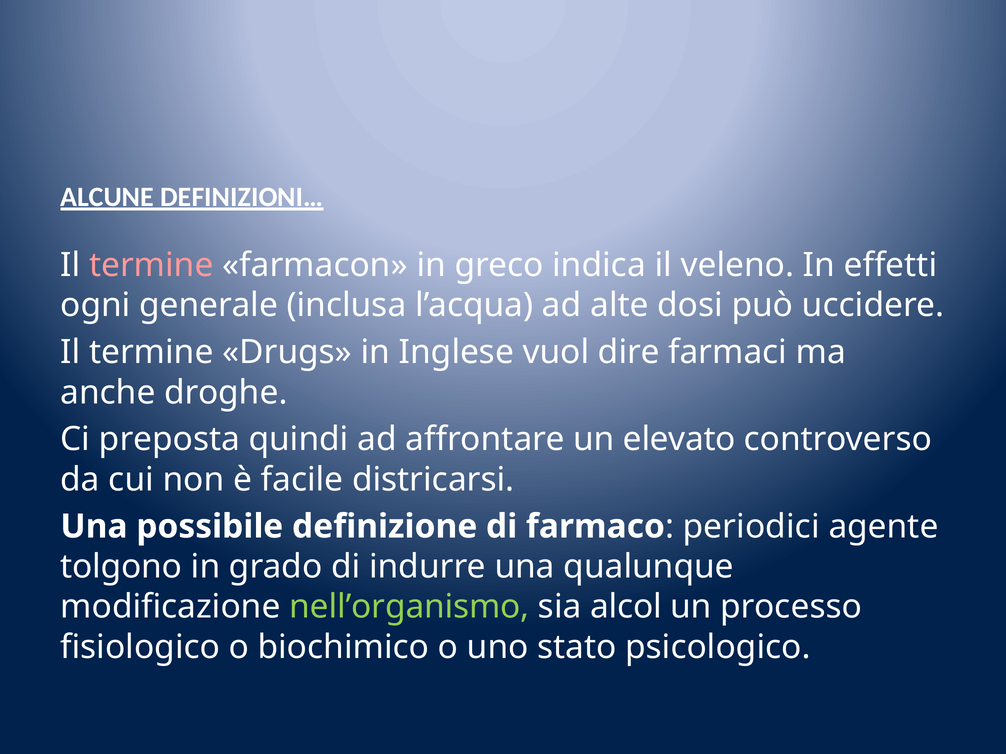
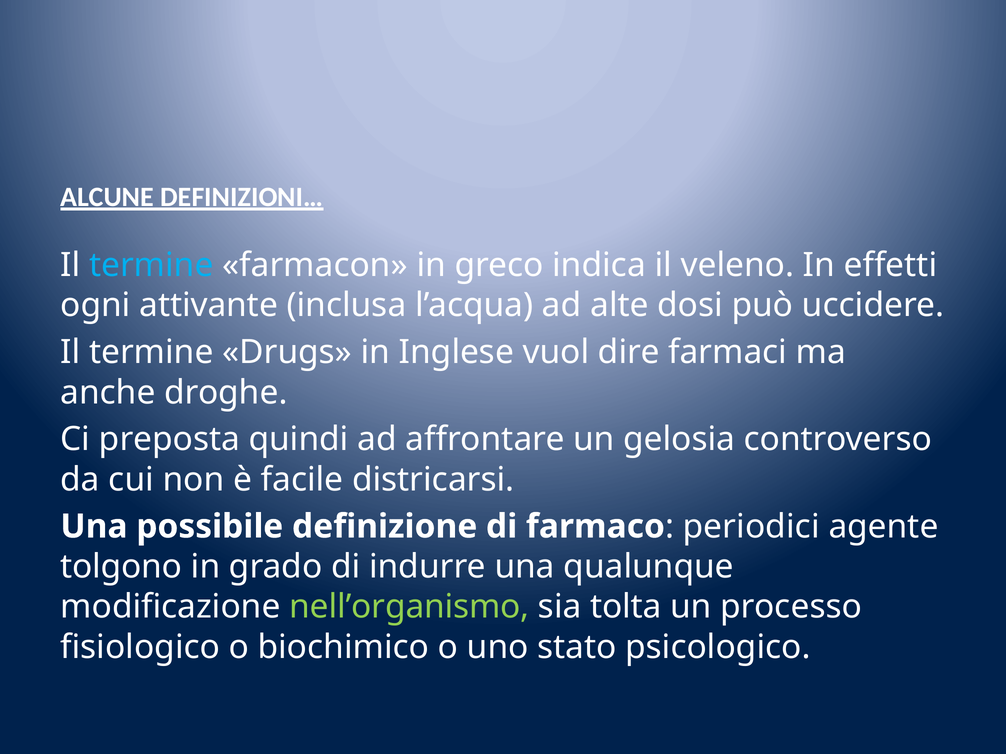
termine colour: pink -> light blue (151, 265)
generale: generale -> attivante (209, 306)
elevato: elevato -> gelosia (679, 440)
alcol: alcol -> tolta (626, 607)
